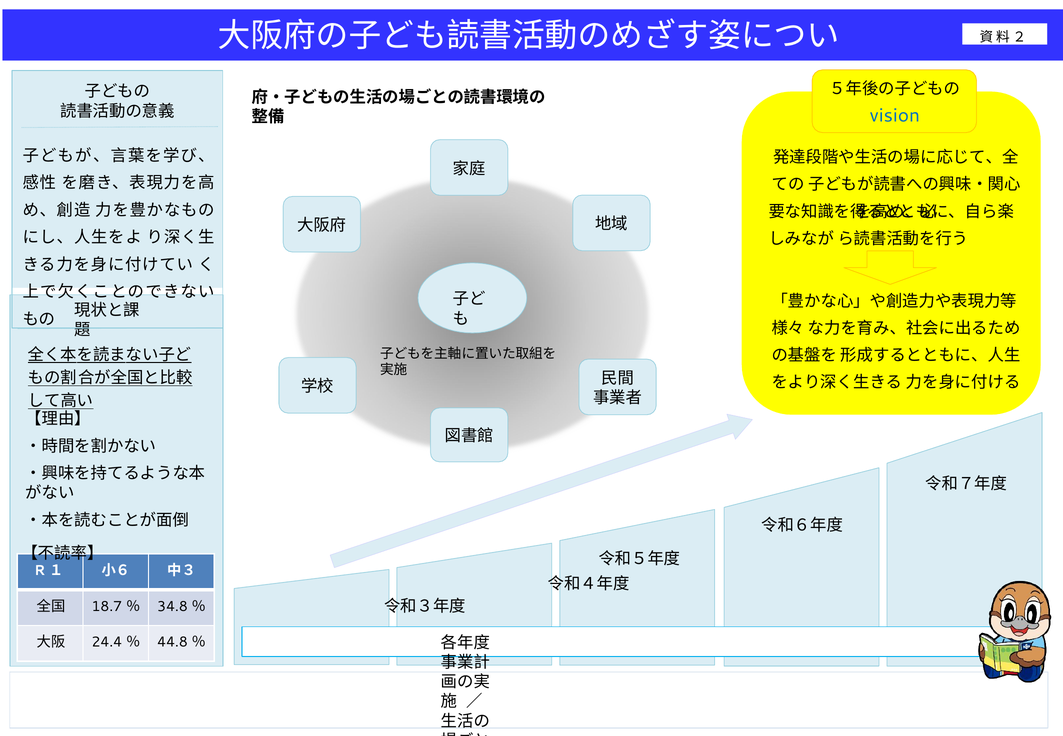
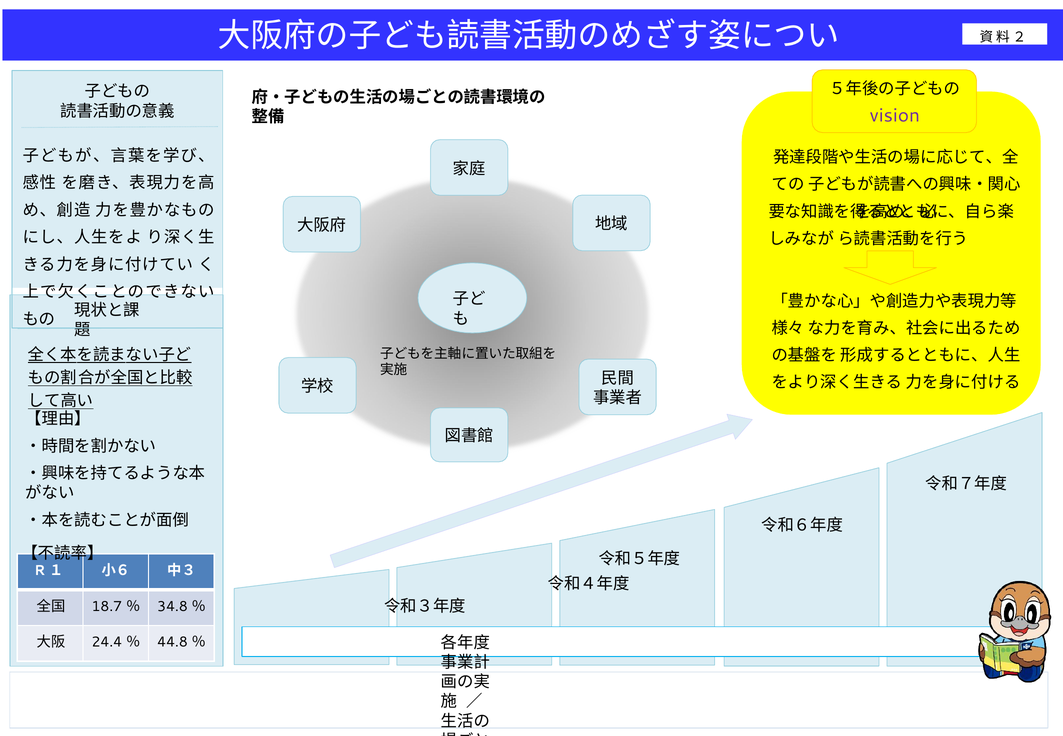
vision colour: blue -> purple (895, 115)
